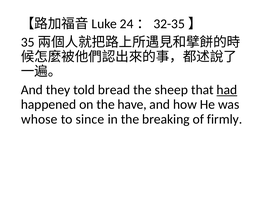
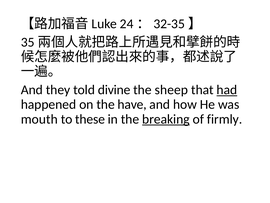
bread: bread -> divine (114, 90)
whose: whose -> mouth (39, 119)
since: since -> these (90, 119)
breaking underline: none -> present (166, 119)
